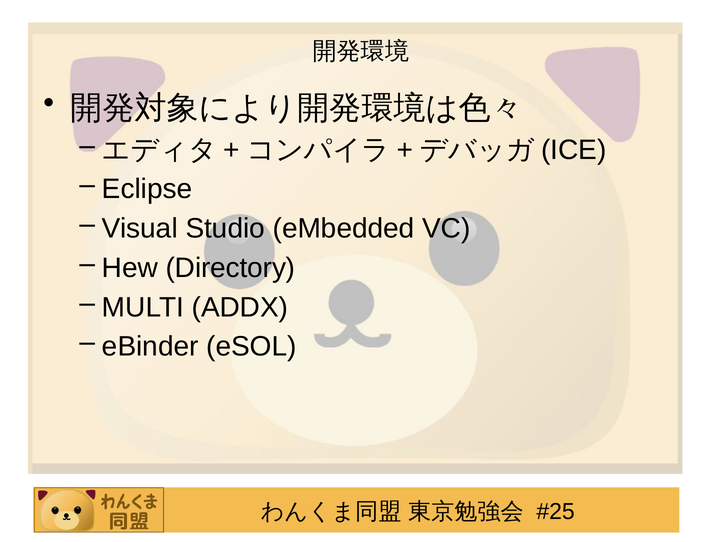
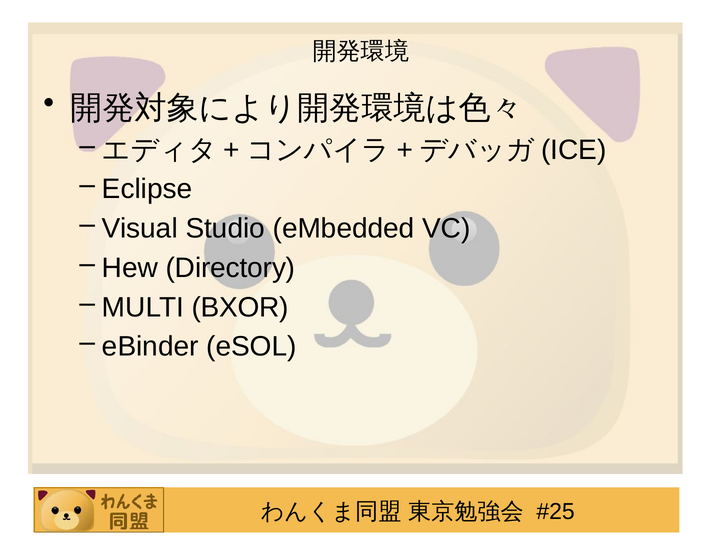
ADDX: ADDX -> BXOR (240, 307)
